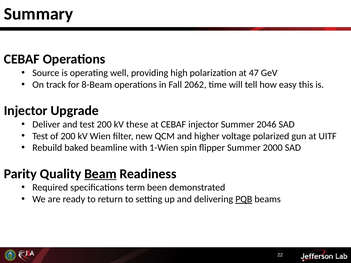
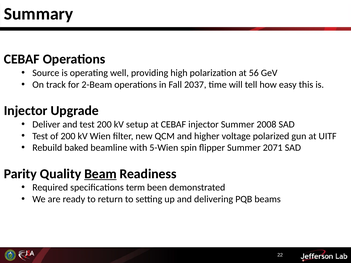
47: 47 -> 56 (254, 73)
8-Beam: 8-Beam -> 2-Beam (97, 85)
2062: 2062 -> 2037 (195, 85)
these: these -> setup (137, 124)
2046: 2046 -> 2008 (266, 124)
1-Wien: 1-Wien -> 5-Wien (164, 148)
2000: 2000 -> 2071 (273, 148)
PQB underline: present -> none (244, 199)
